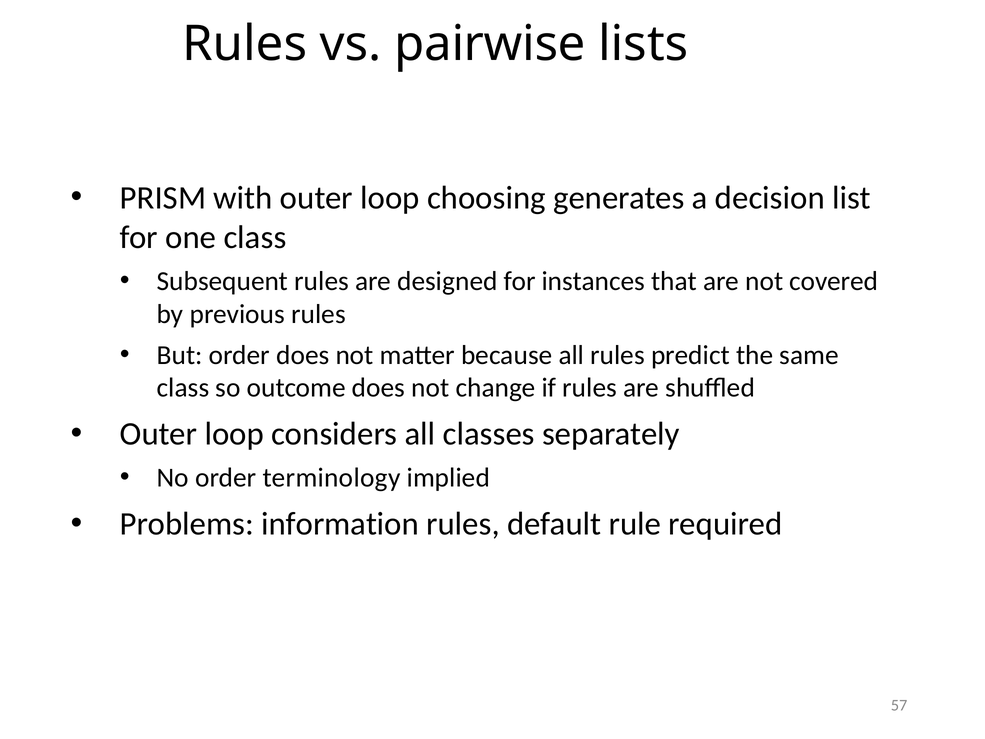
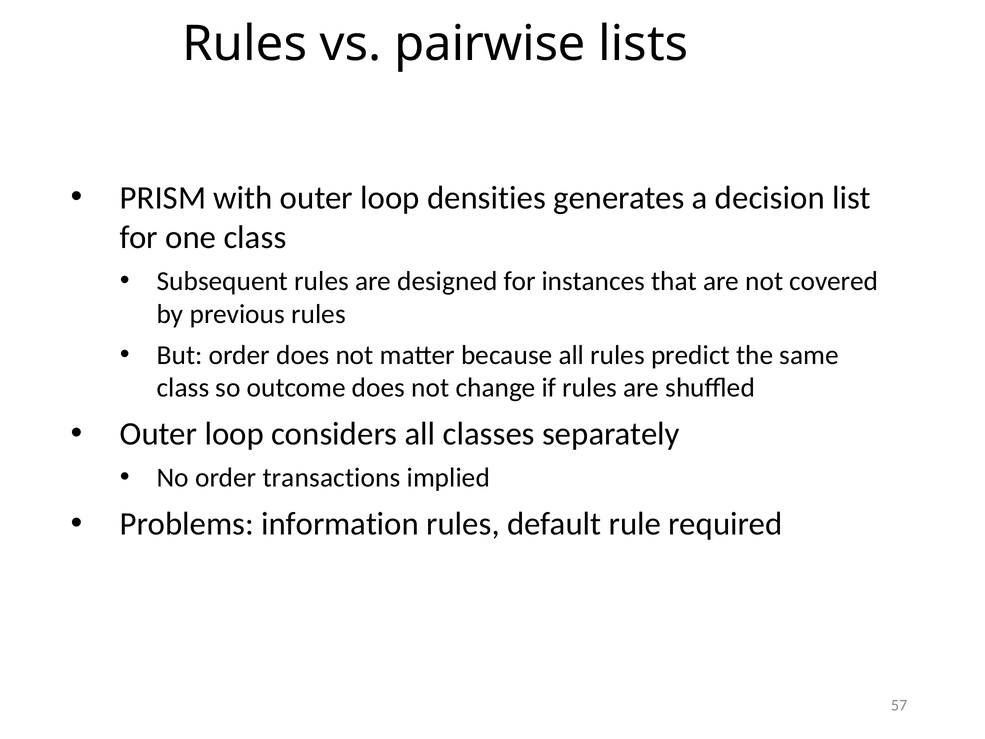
choosing: choosing -> densities (486, 198)
terminology: terminology -> transactions (332, 478)
